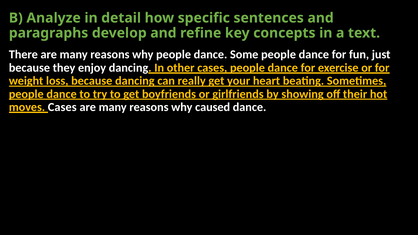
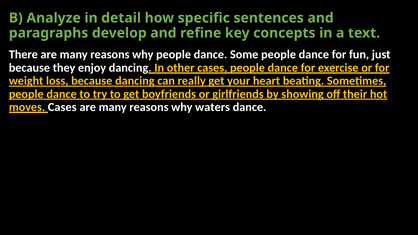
caused: caused -> waters (213, 107)
